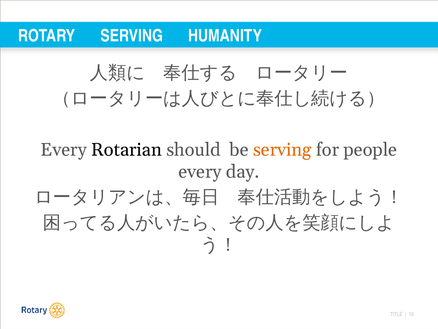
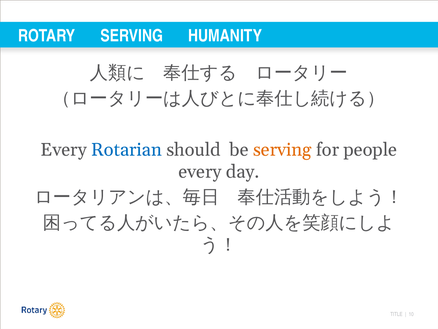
Rotarian colour: black -> blue (127, 149)
